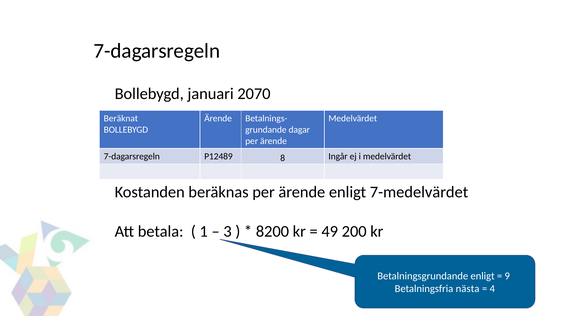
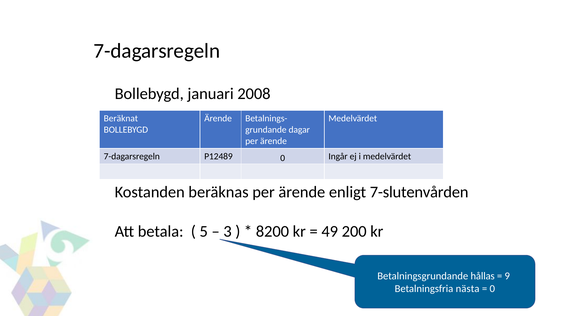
2070: 2070 -> 2008 (254, 94)
P12489 8: 8 -> 0 (283, 158)
7-medelvärdet: 7-medelvärdet -> 7-slutenvården (419, 192)
1: 1 -> 5 (204, 232)
Betalningsgrundande enligt: enligt -> hållas (483, 276)
4: 4 -> 0 (492, 289)
